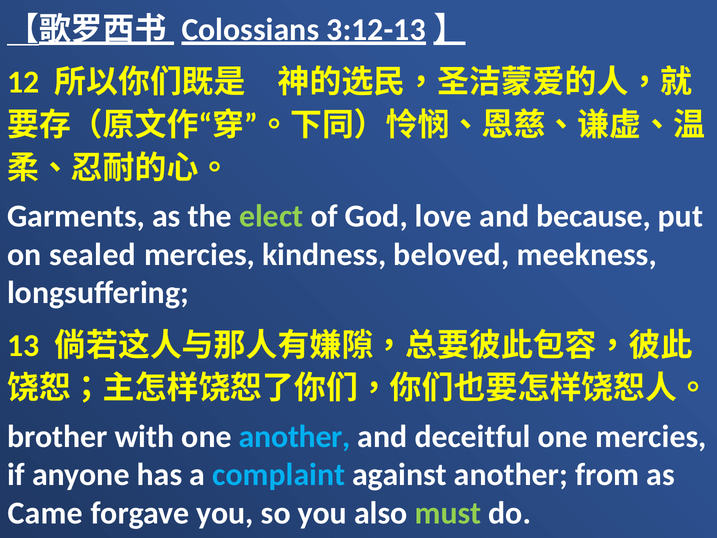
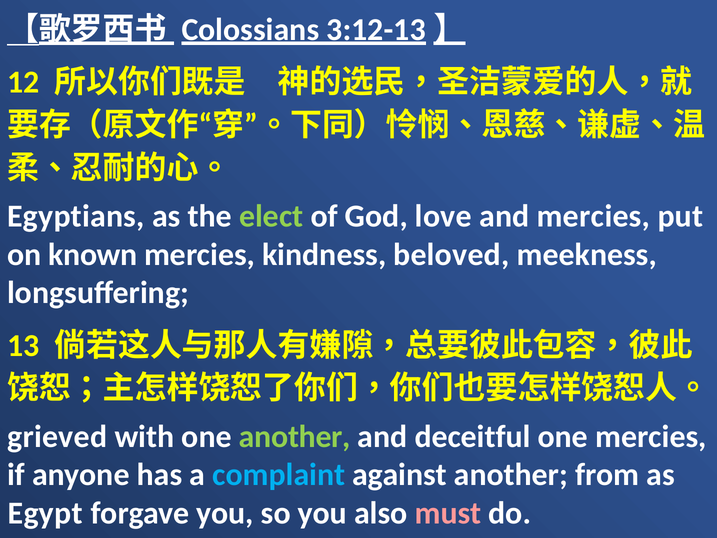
Garments: Garments -> Egyptians (76, 216)
and because: because -> mercies (593, 216)
sealed: sealed -> known (93, 254)
brother: brother -> grieved (57, 436)
another colour: light blue -> light green (295, 436)
Came: Came -> Egypt (45, 513)
must colour: light green -> pink (448, 513)
